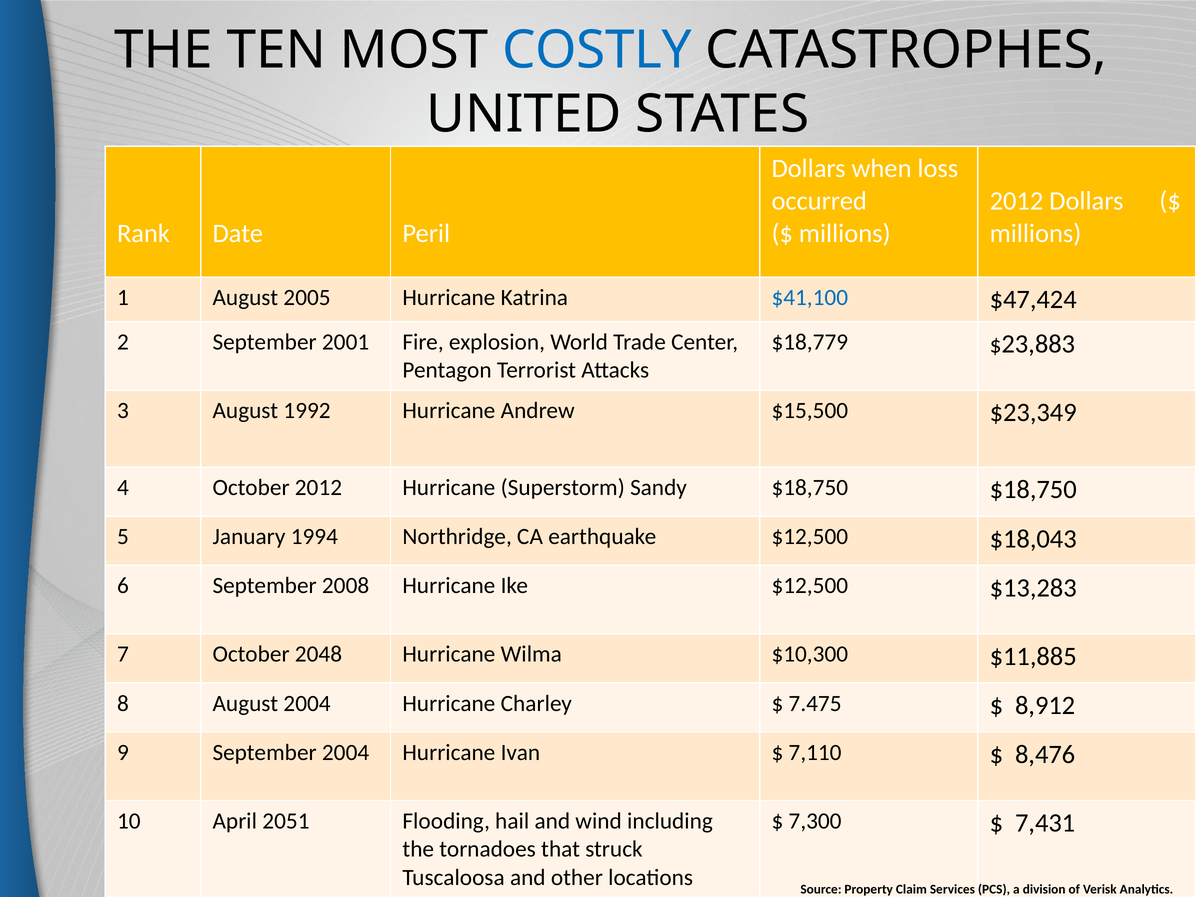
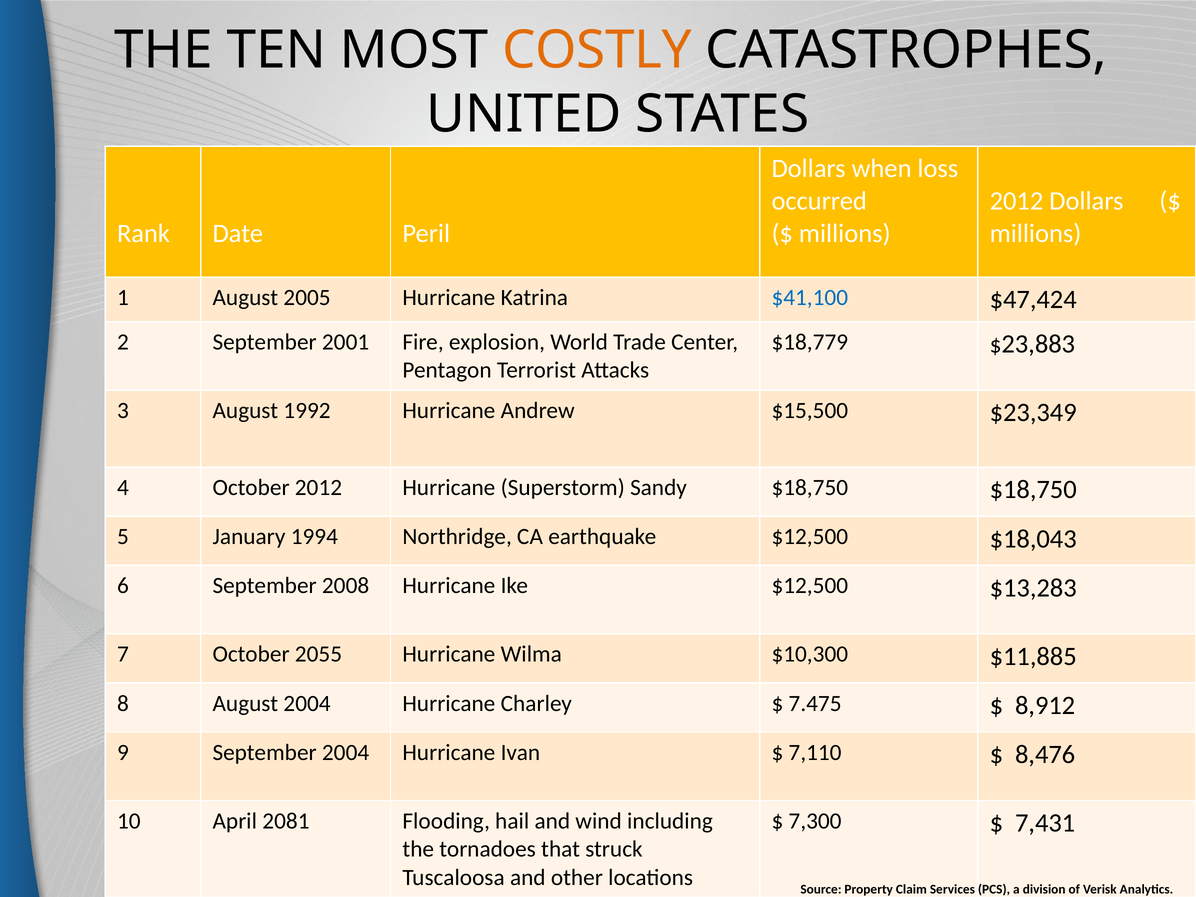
COSTLY colour: blue -> orange (597, 50)
2048: 2048 -> 2055 (318, 654)
2051: 2051 -> 2081 (286, 821)
